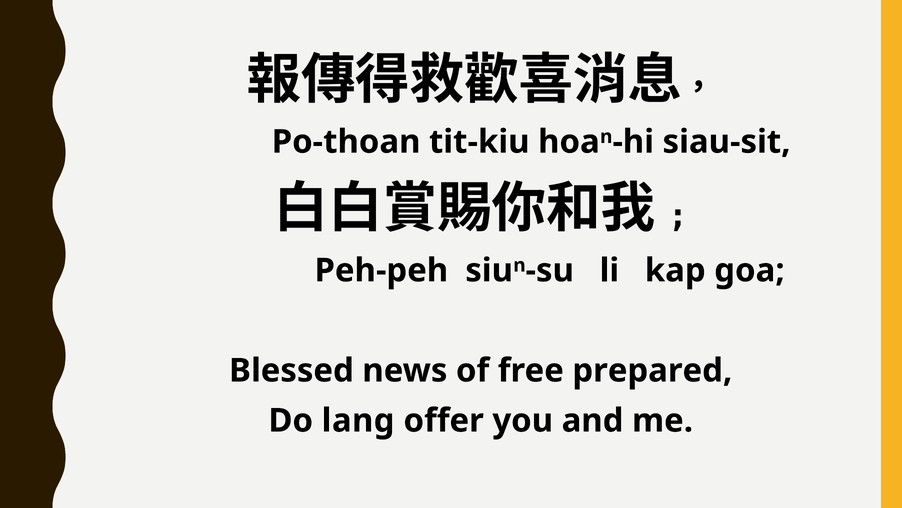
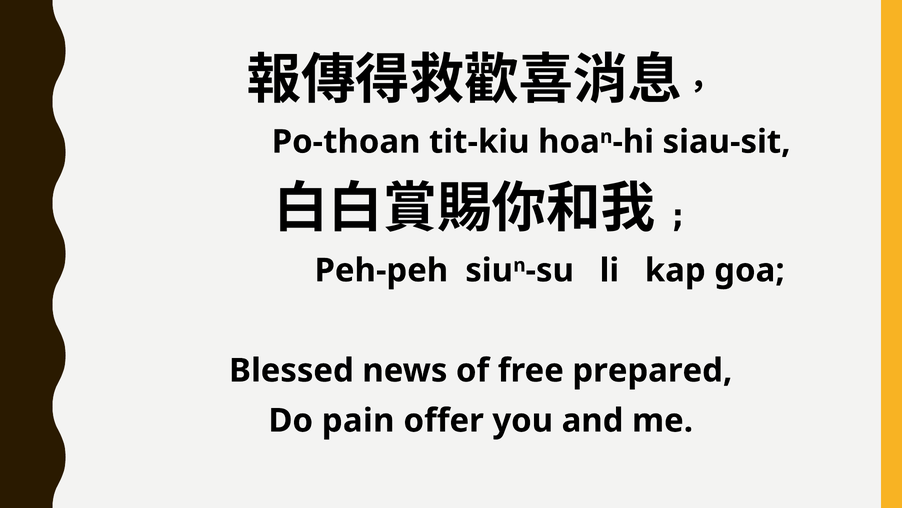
lang: lang -> pain (358, 420)
